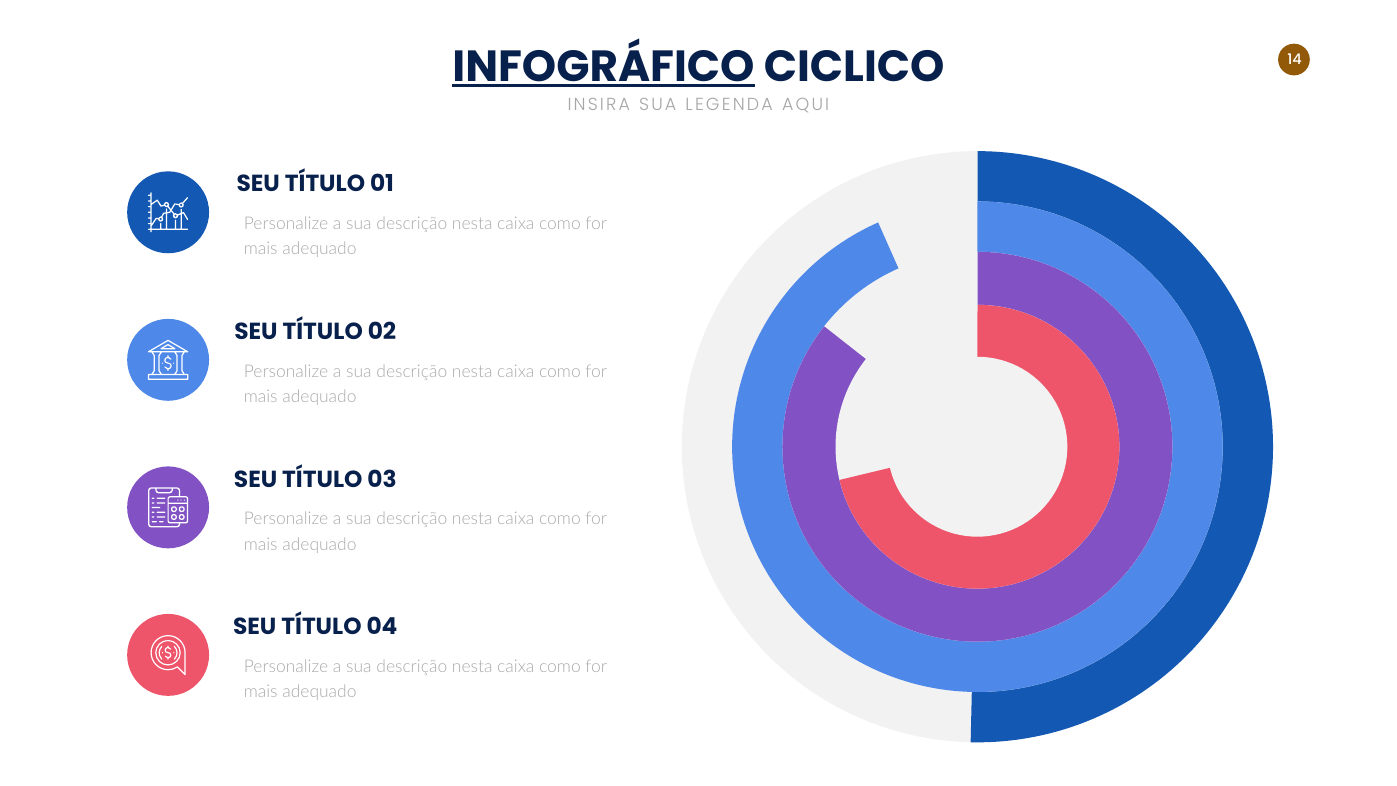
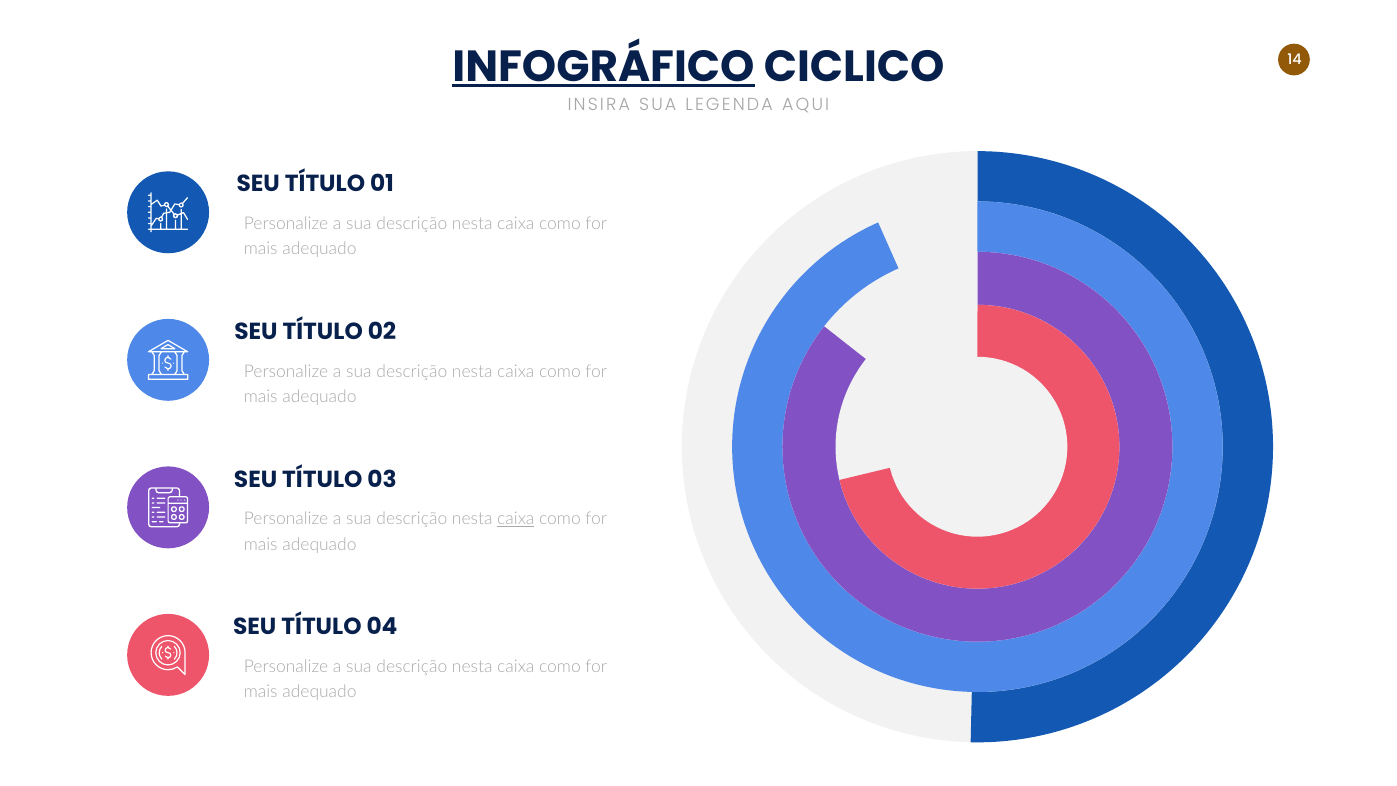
caixa underline: none -> present (516, 519)
